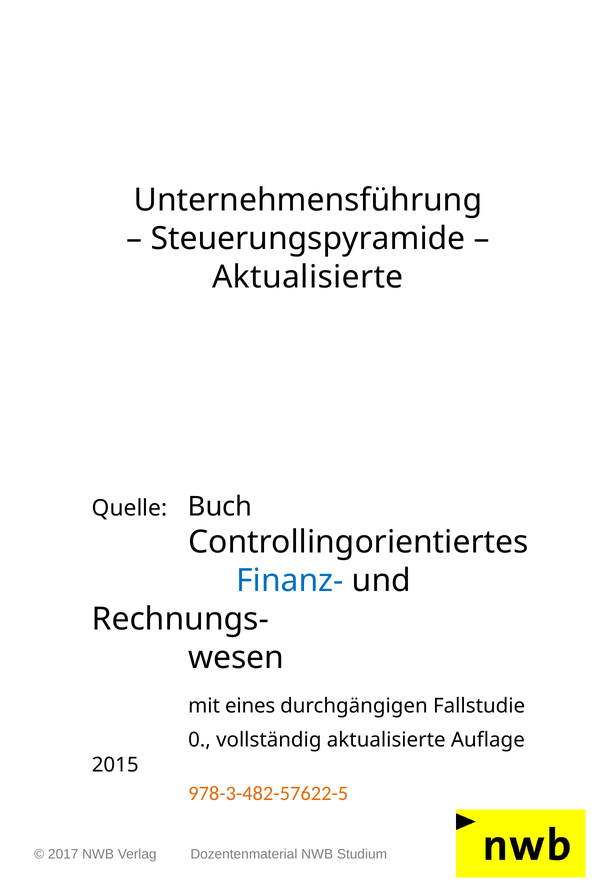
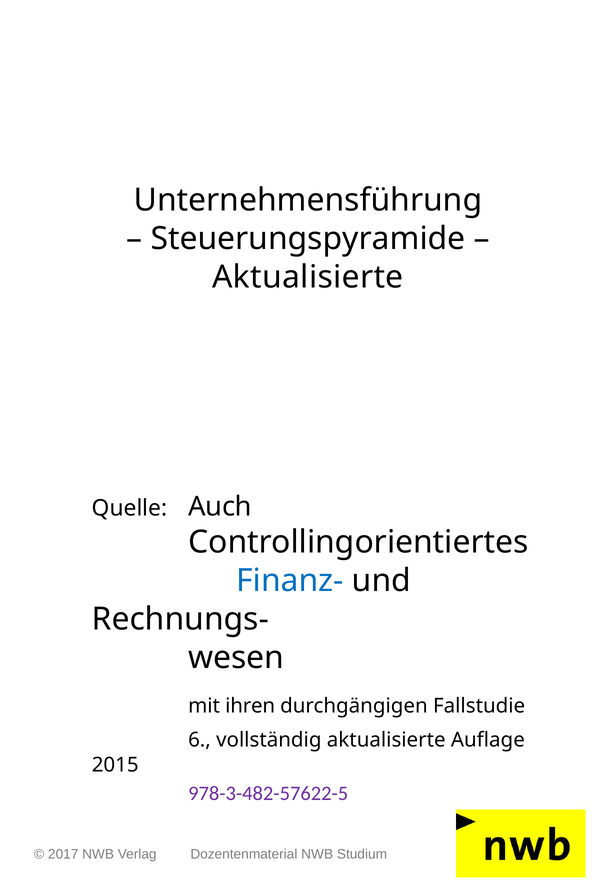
Buch: Buch -> Auch (220, 506)
eines: eines -> ihren (250, 706)
0: 0 -> 6 (199, 740)
978-3-482-57622-5 colour: orange -> purple (268, 793)
